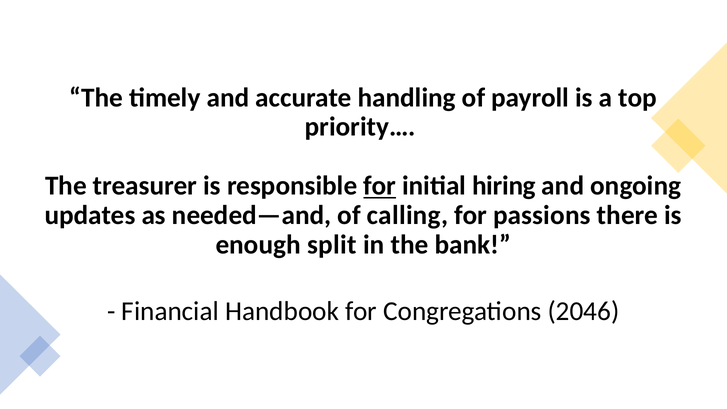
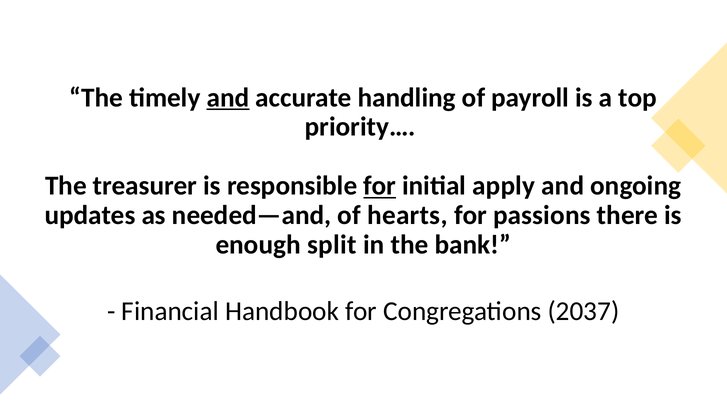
and underline: none -> present (228, 97)
hiring: hiring -> apply (504, 186)
calling: calling -> hearts (407, 215)
2046: 2046 -> 2037 (583, 311)
